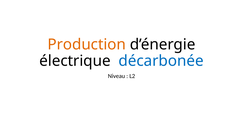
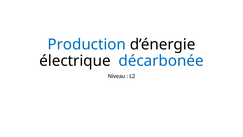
Production colour: orange -> blue (87, 44)
